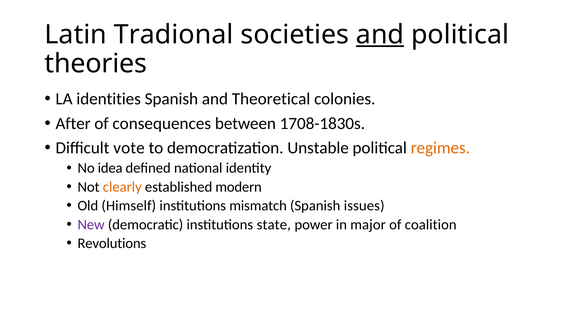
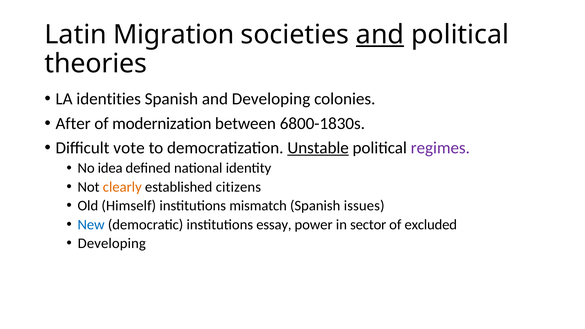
Tradional: Tradional -> Migration (174, 35)
and Theoretical: Theoretical -> Developing (271, 99)
consequences: consequences -> modernization (162, 123)
1708-1830s: 1708-1830s -> 6800-1830s (322, 123)
Unstable underline: none -> present (318, 148)
regimes colour: orange -> purple (440, 148)
modern: modern -> citizens (238, 187)
New colour: purple -> blue (91, 225)
state: state -> essay (274, 225)
major: major -> sector (368, 225)
coalition: coalition -> excluded (431, 225)
Revolutions: Revolutions -> Developing (112, 243)
